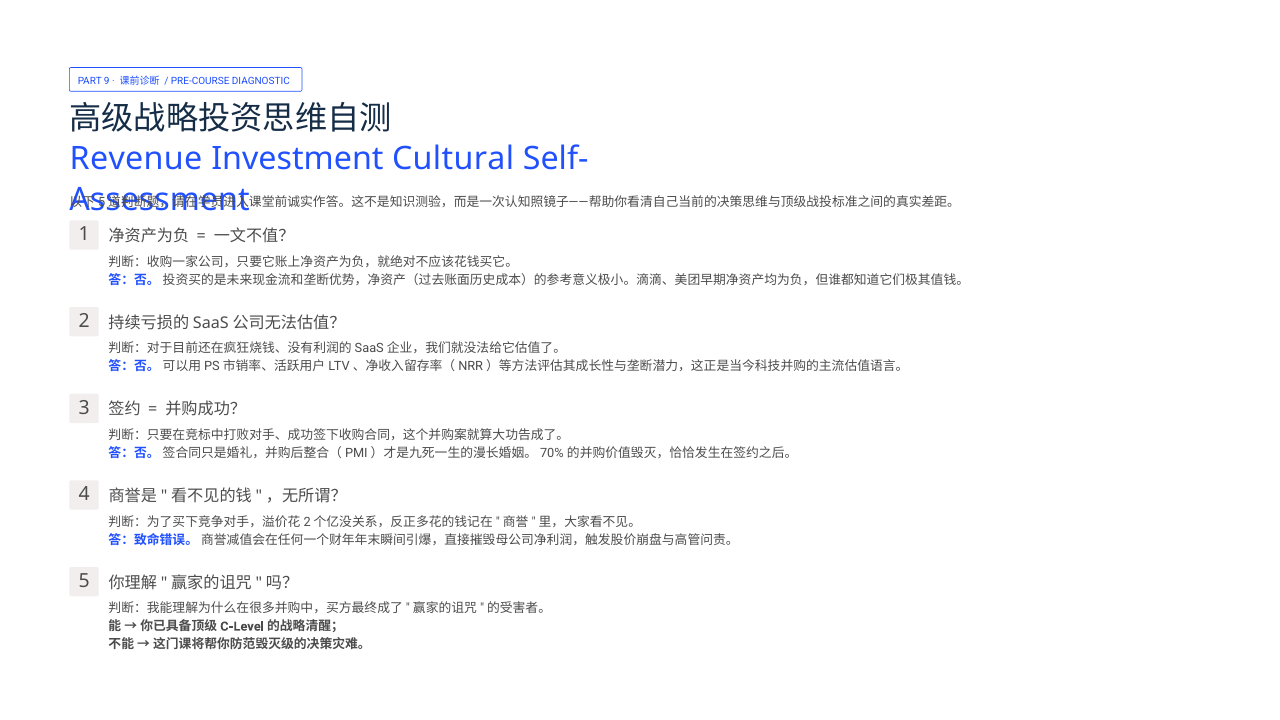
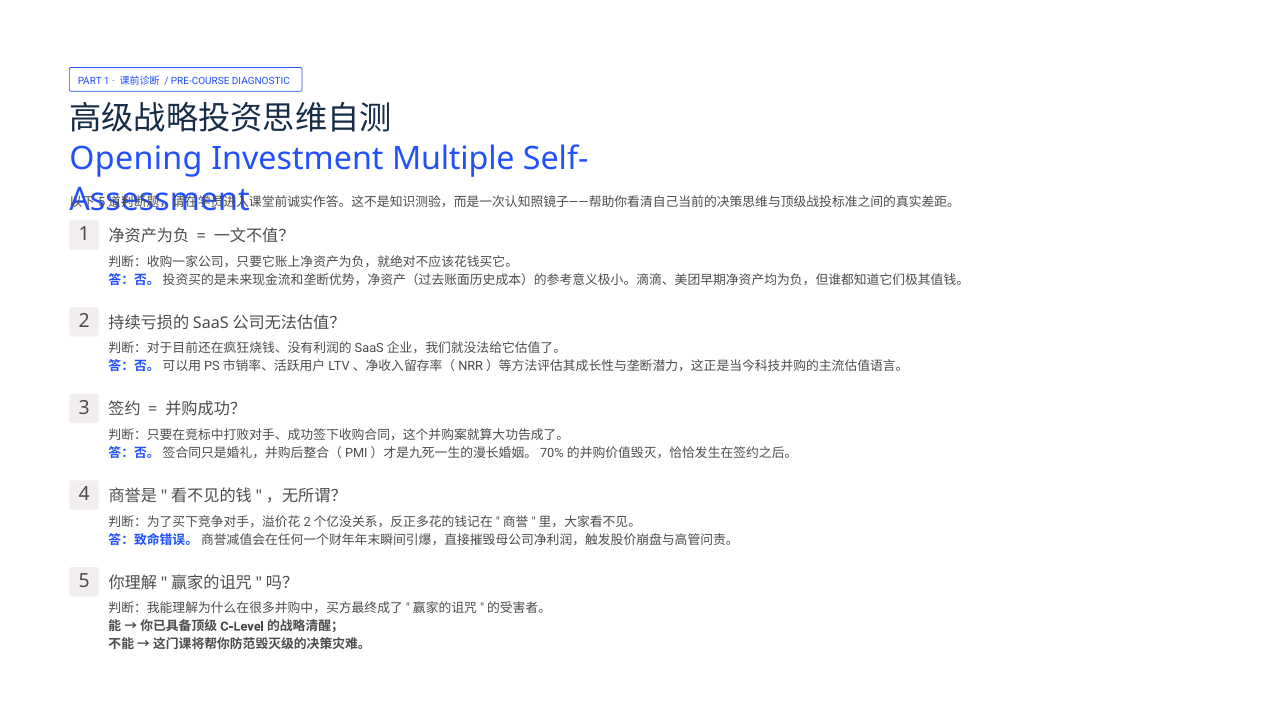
PART 9: 9 -> 1 (107, 81)
Revenue: Revenue -> Opening (136, 159)
Cultural: Cultural -> Multiple (453, 159)
